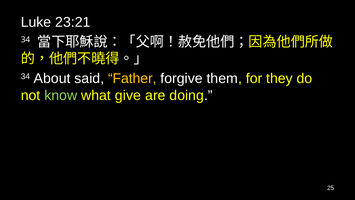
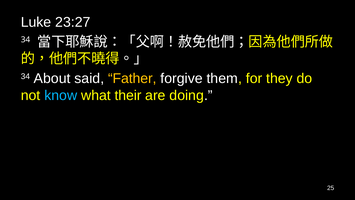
23:21: 23:21 -> 23:27 (73, 22)
know colour: light green -> light blue (61, 95)
give: give -> their (128, 95)
